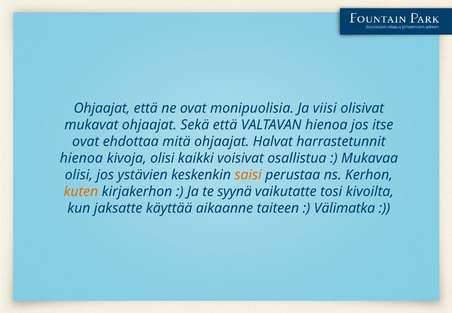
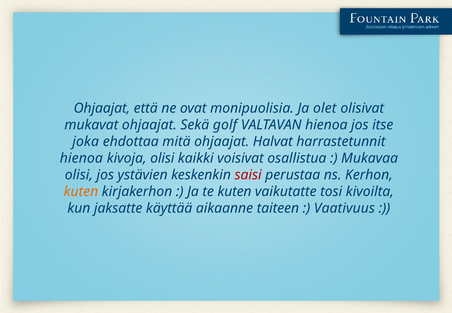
viisi: viisi -> olet (325, 108)
Sekä että: että -> golf (225, 125)
ovat: ovat -> joka (86, 142)
saisi colour: orange -> red (248, 175)
te syynä: syynä -> kuten (235, 192)
Välimatka: Välimatka -> Vaativuus (344, 208)
